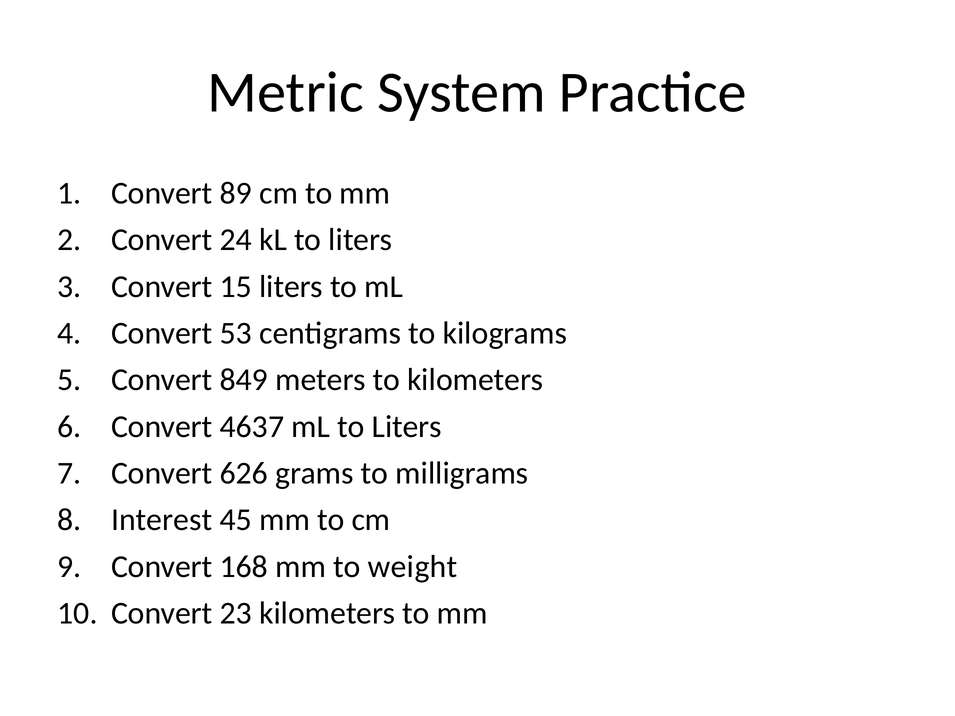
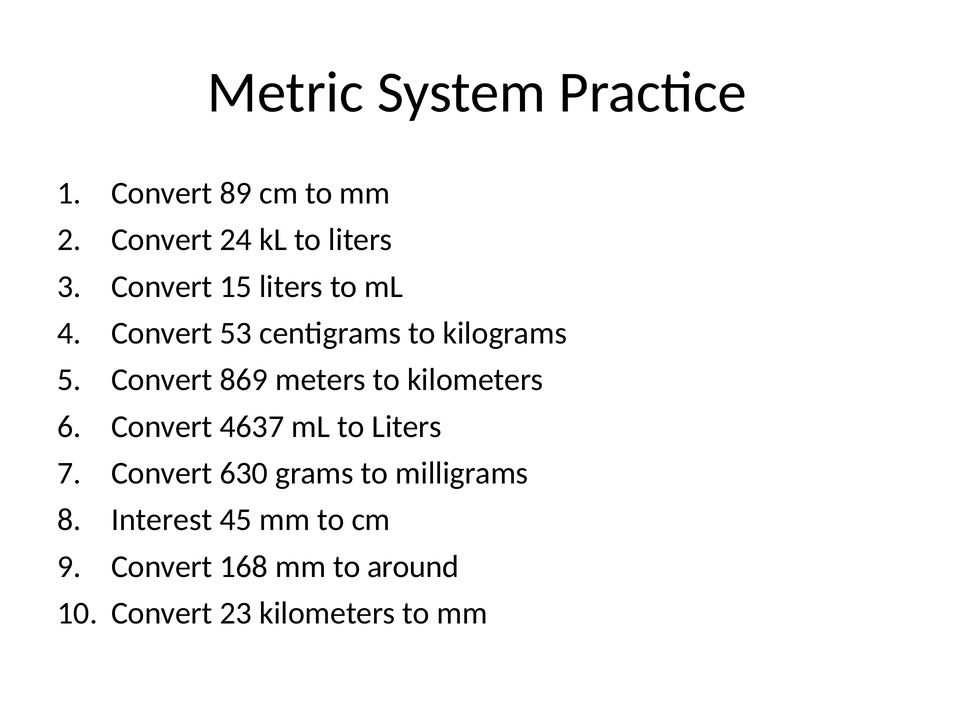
849: 849 -> 869 (244, 380)
626: 626 -> 630 (244, 473)
weight: weight -> around (413, 567)
